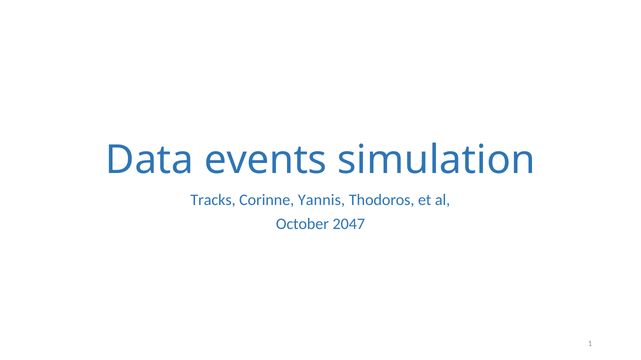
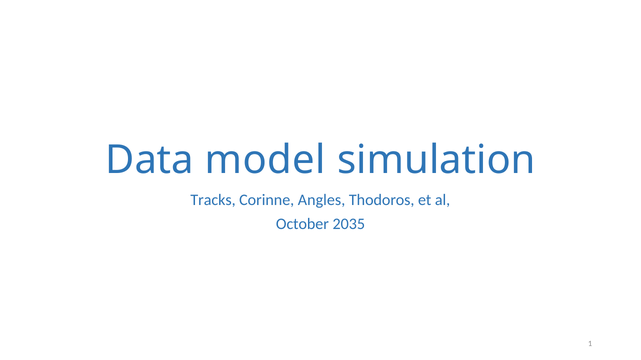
events: events -> model (265, 160)
Yannis: Yannis -> Angles (322, 200)
2047: 2047 -> 2035 (349, 224)
